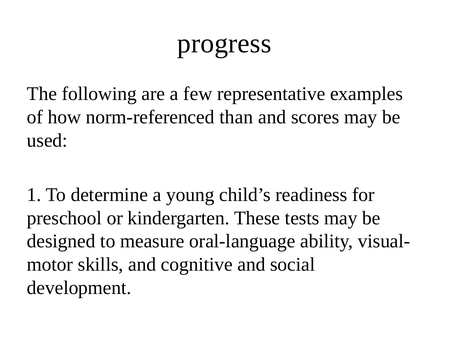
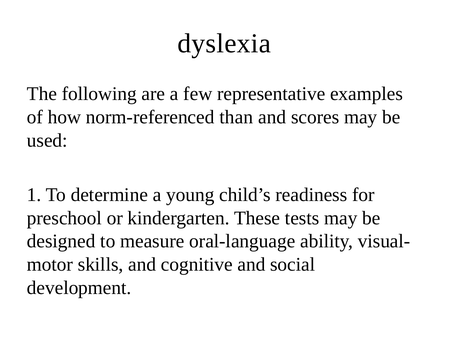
progress: progress -> dyslexia (224, 43)
